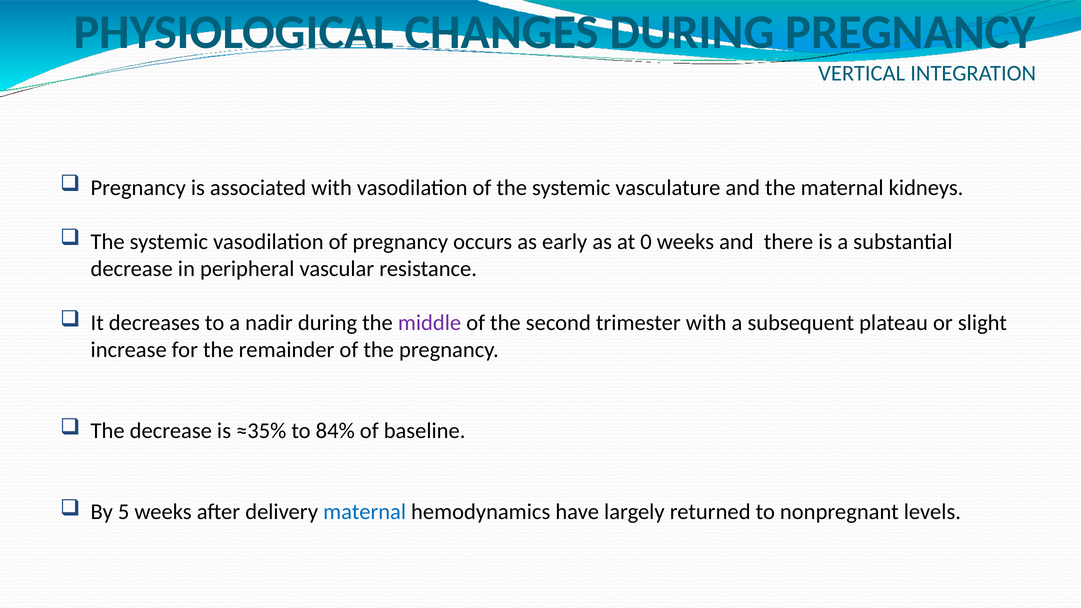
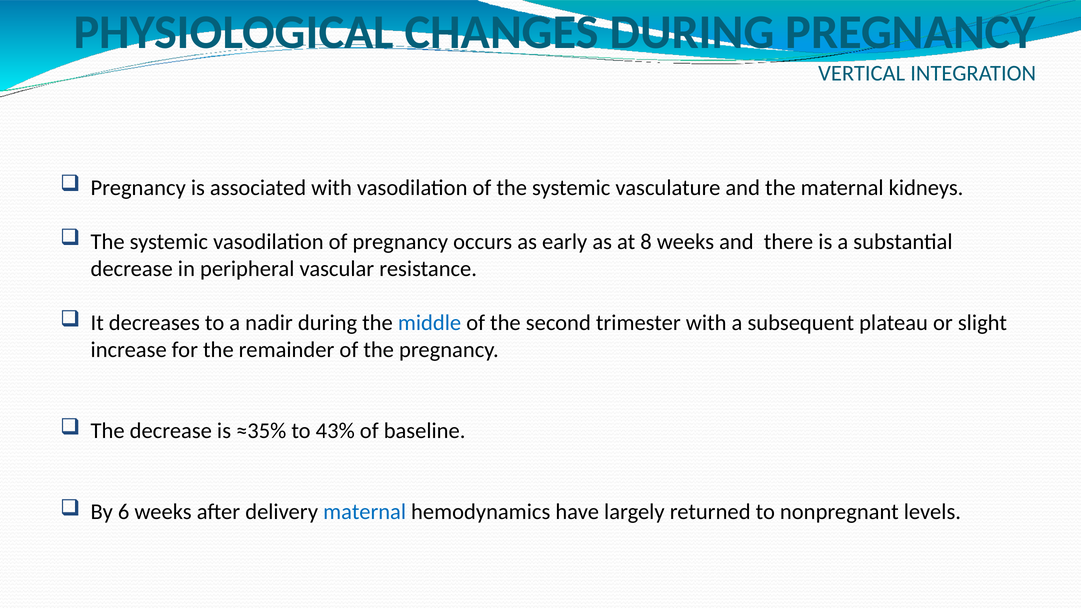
0: 0 -> 8 (646, 242)
middle colour: purple -> blue (430, 323)
84%: 84% -> 43% (335, 431)
5: 5 -> 6 (124, 512)
